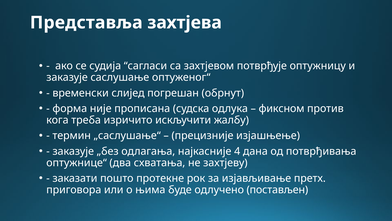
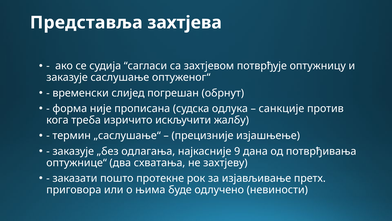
фиксном: фиксном -> санкције (281, 108)
4: 4 -> 9 (237, 151)
постављен: постављен -> невиности (277, 189)
